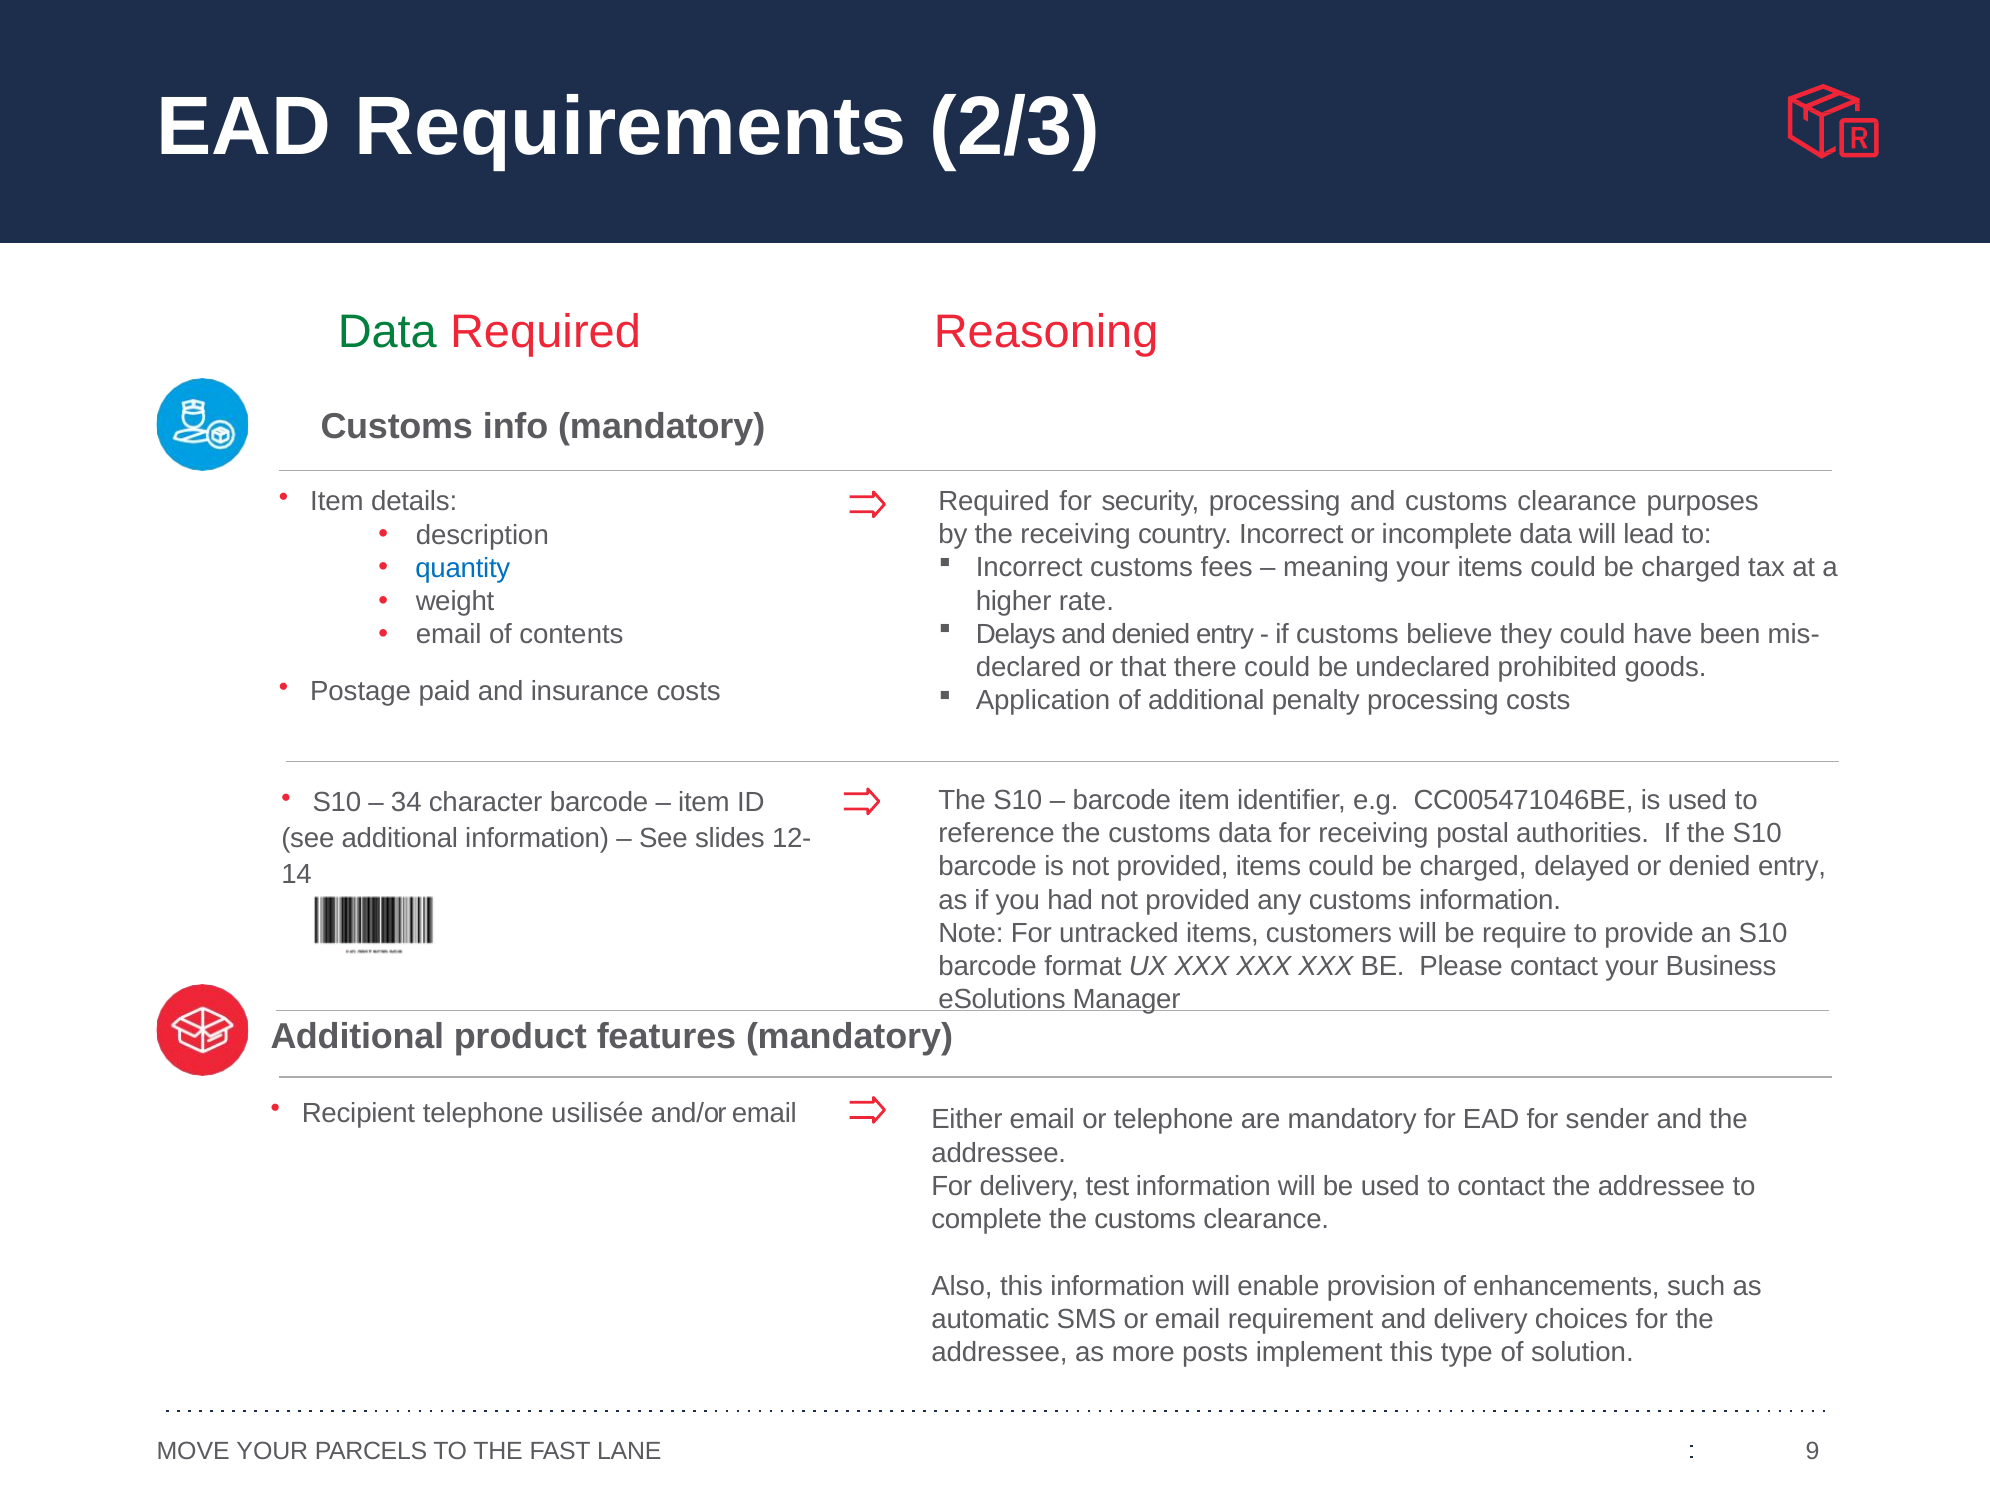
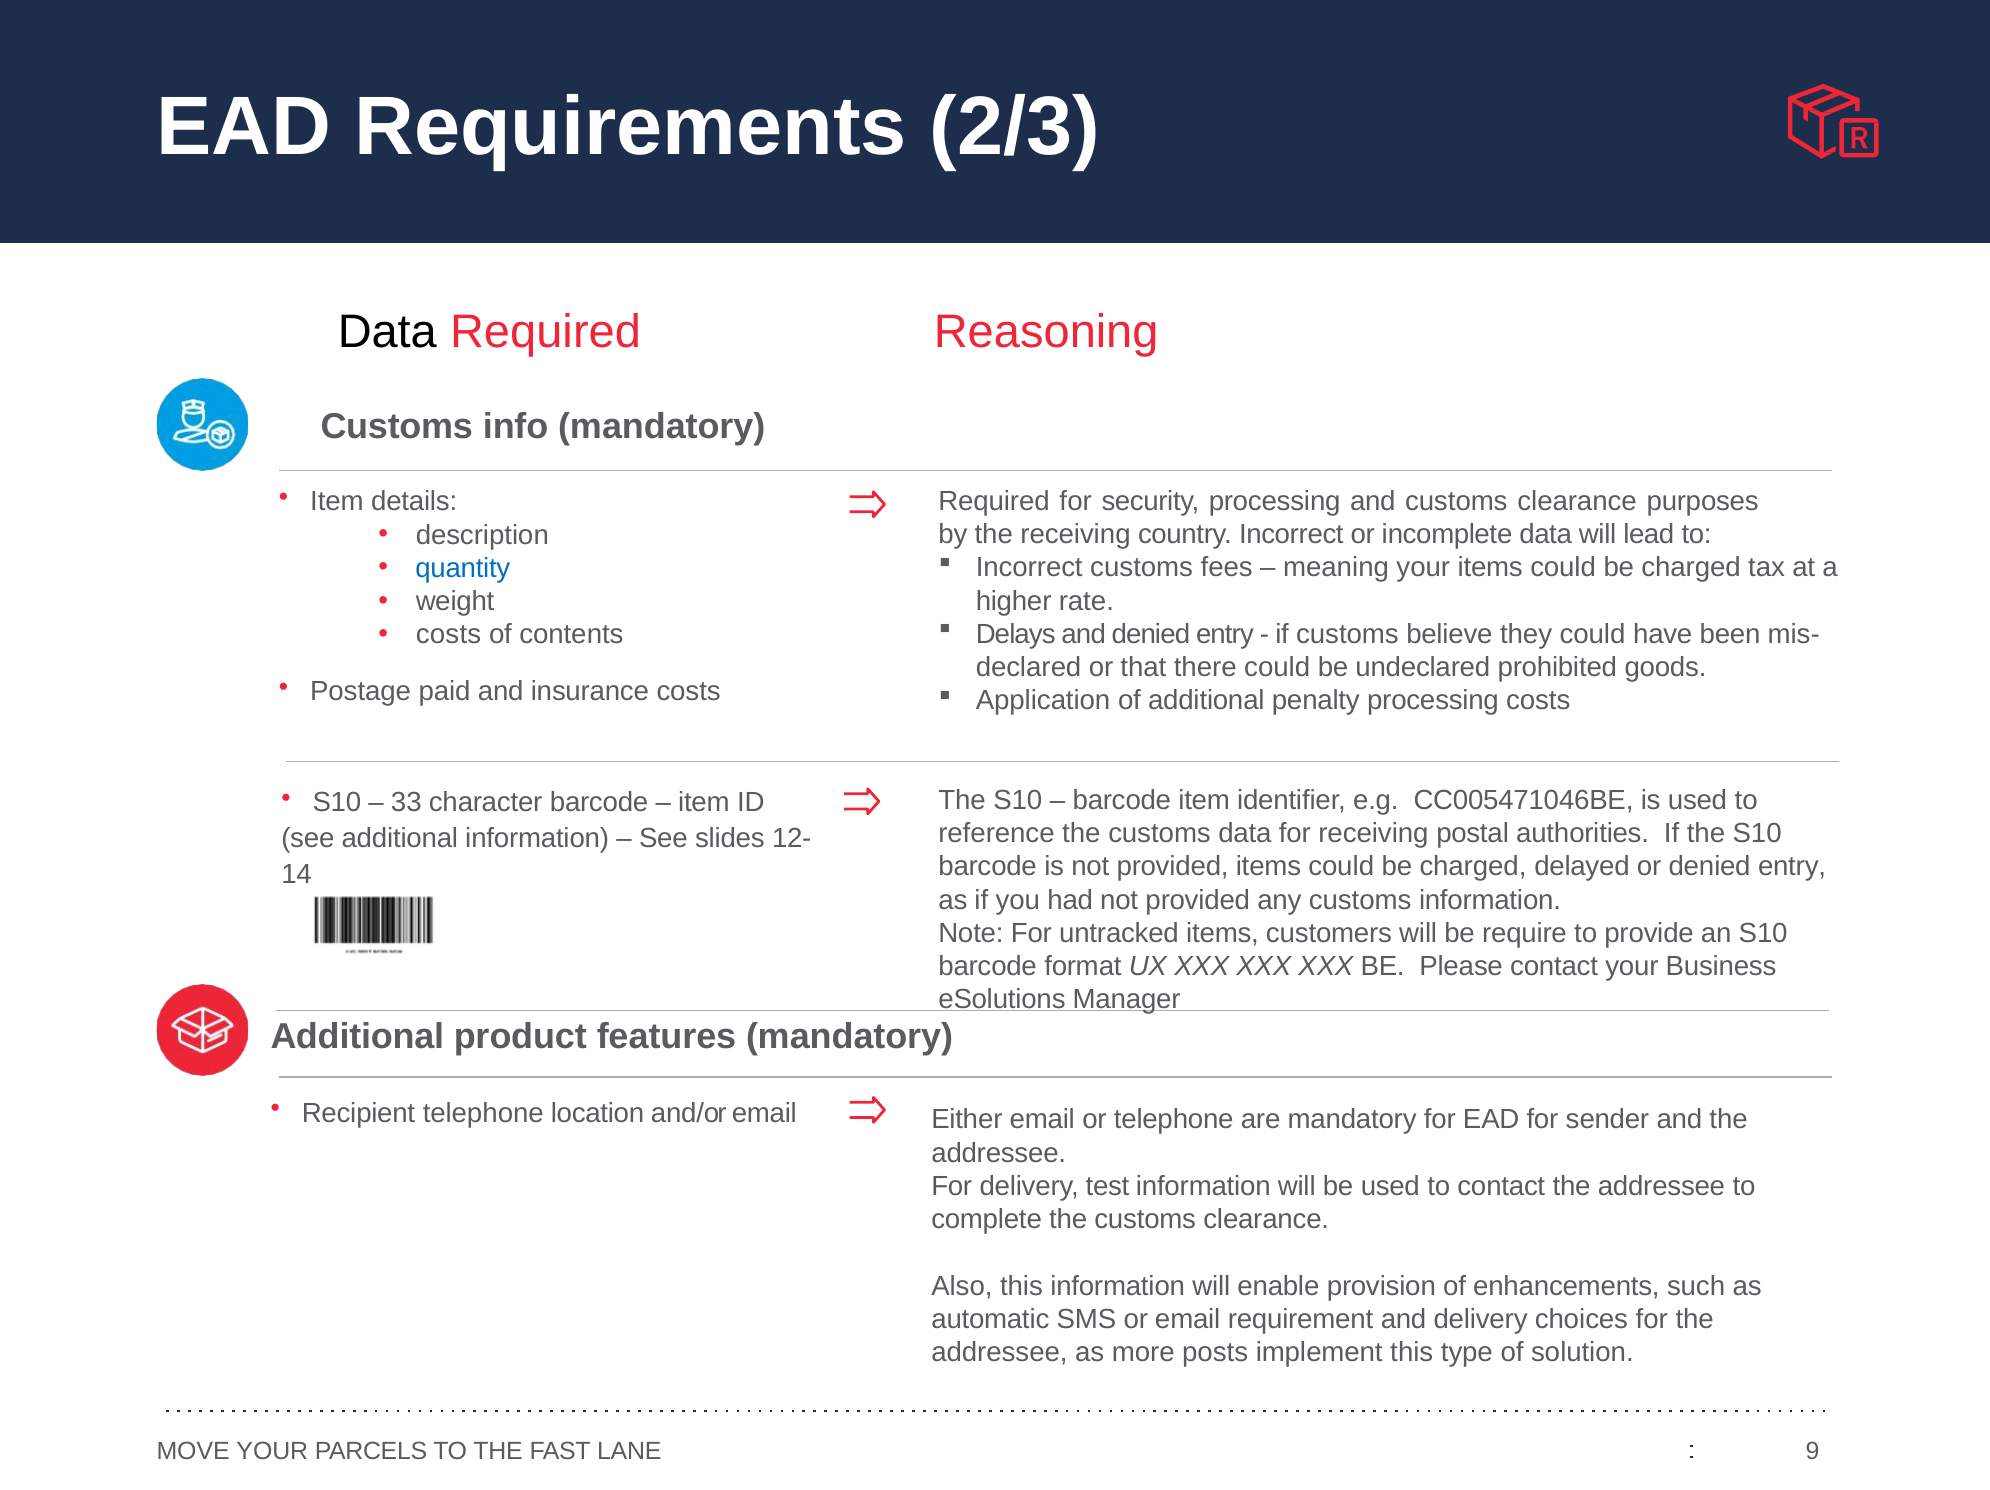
Data colour: green -> black (387, 332)
email: email -> costs (449, 635)
34: 34 -> 33 (406, 803)
usilisée: usilisée -> location (597, 1113)
